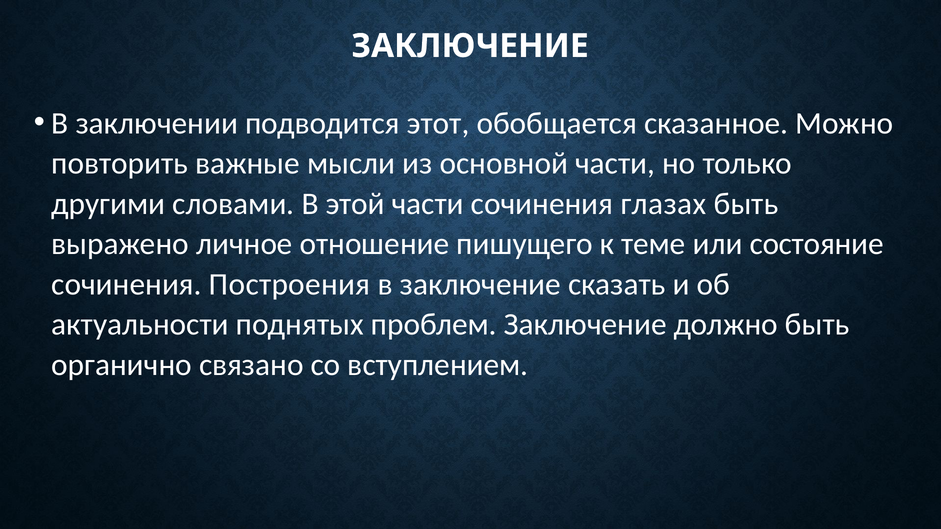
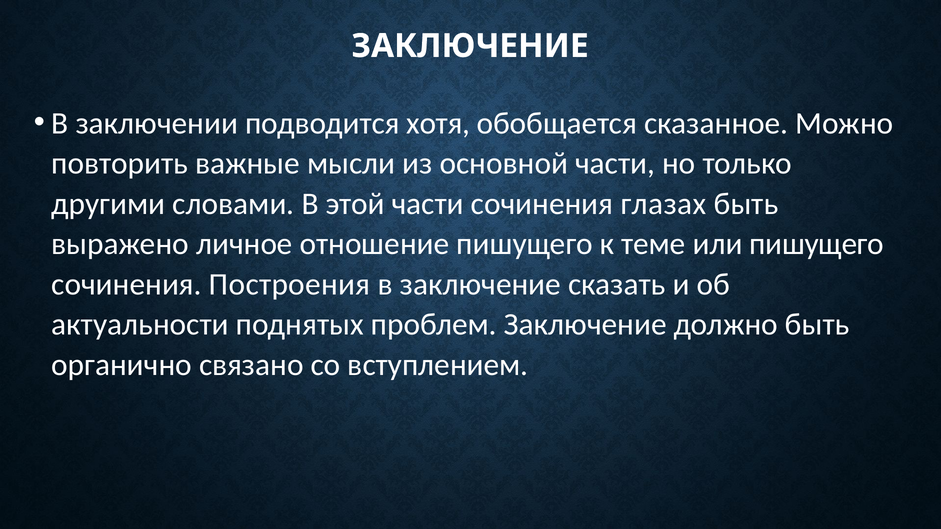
этот: этот -> хотя (438, 123)
или состояние: состояние -> пишущего (817, 244)
